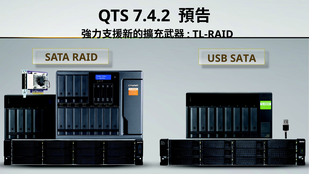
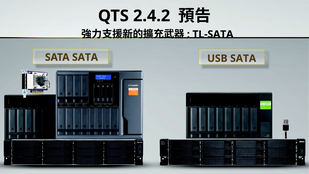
7.4.2: 7.4.2 -> 2.4.2 (152, 16)
TL-RAID: TL-RAID -> TL-SATA (213, 34)
SATA RAID: RAID -> SATA (85, 57)
